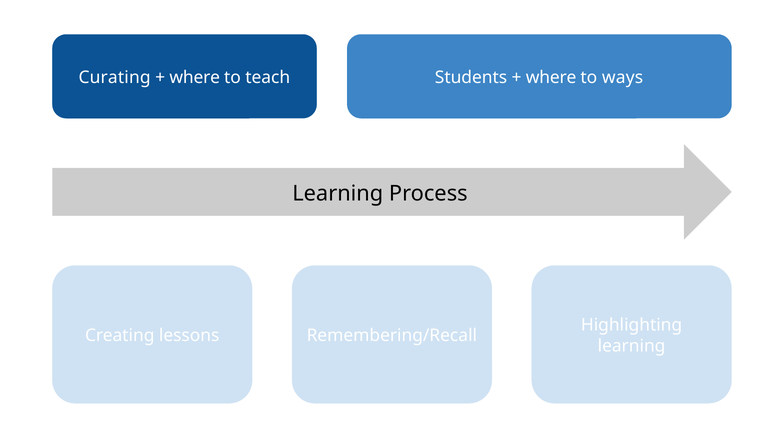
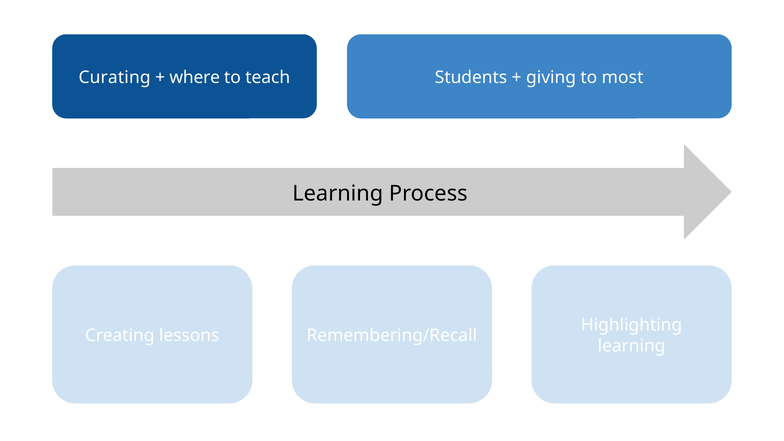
where: where -> giving (551, 78)
ways: ways -> most (623, 78)
